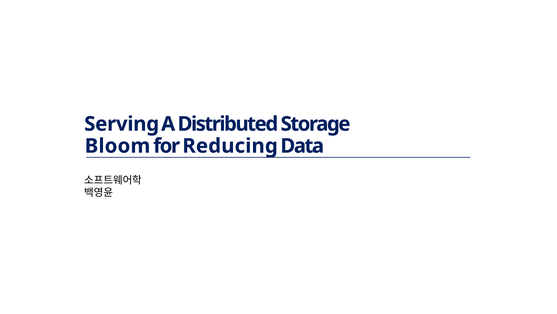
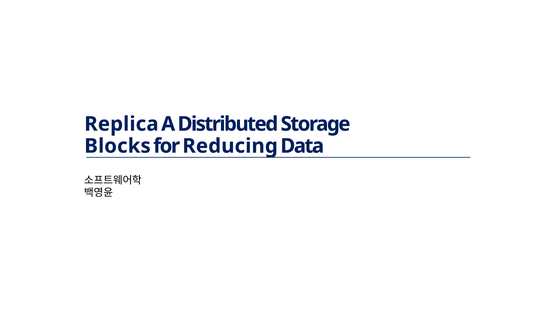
Serving: Serving -> Replica (121, 124)
Bloom: Bloom -> Blocks (118, 146)
